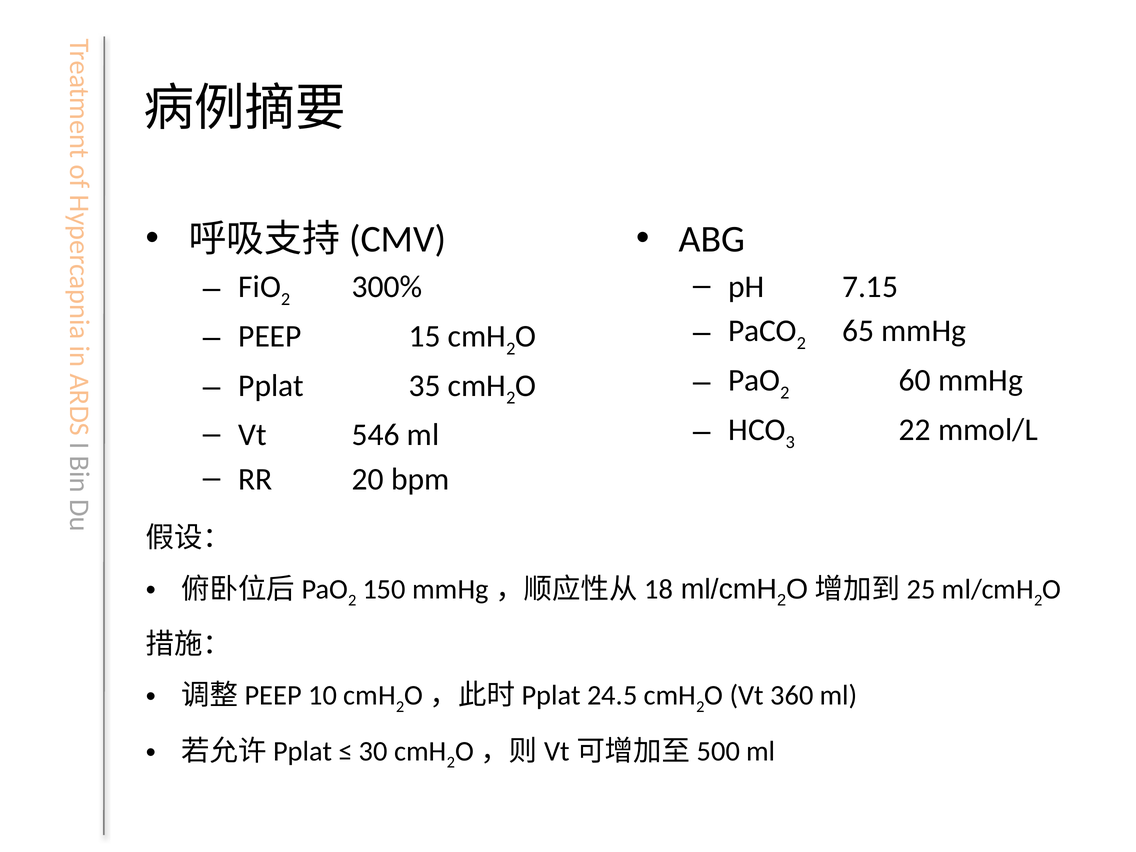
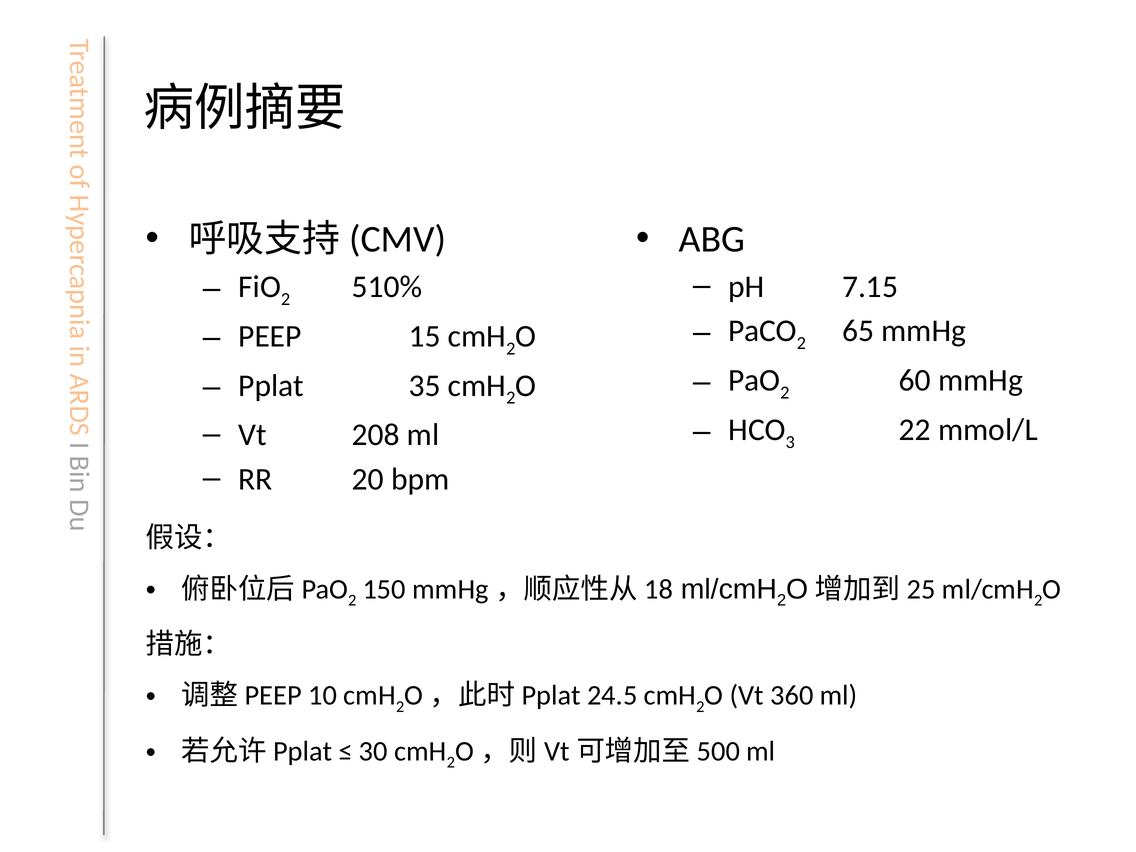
300%: 300% -> 510% (387, 287)
546: 546 -> 208 (376, 435)
